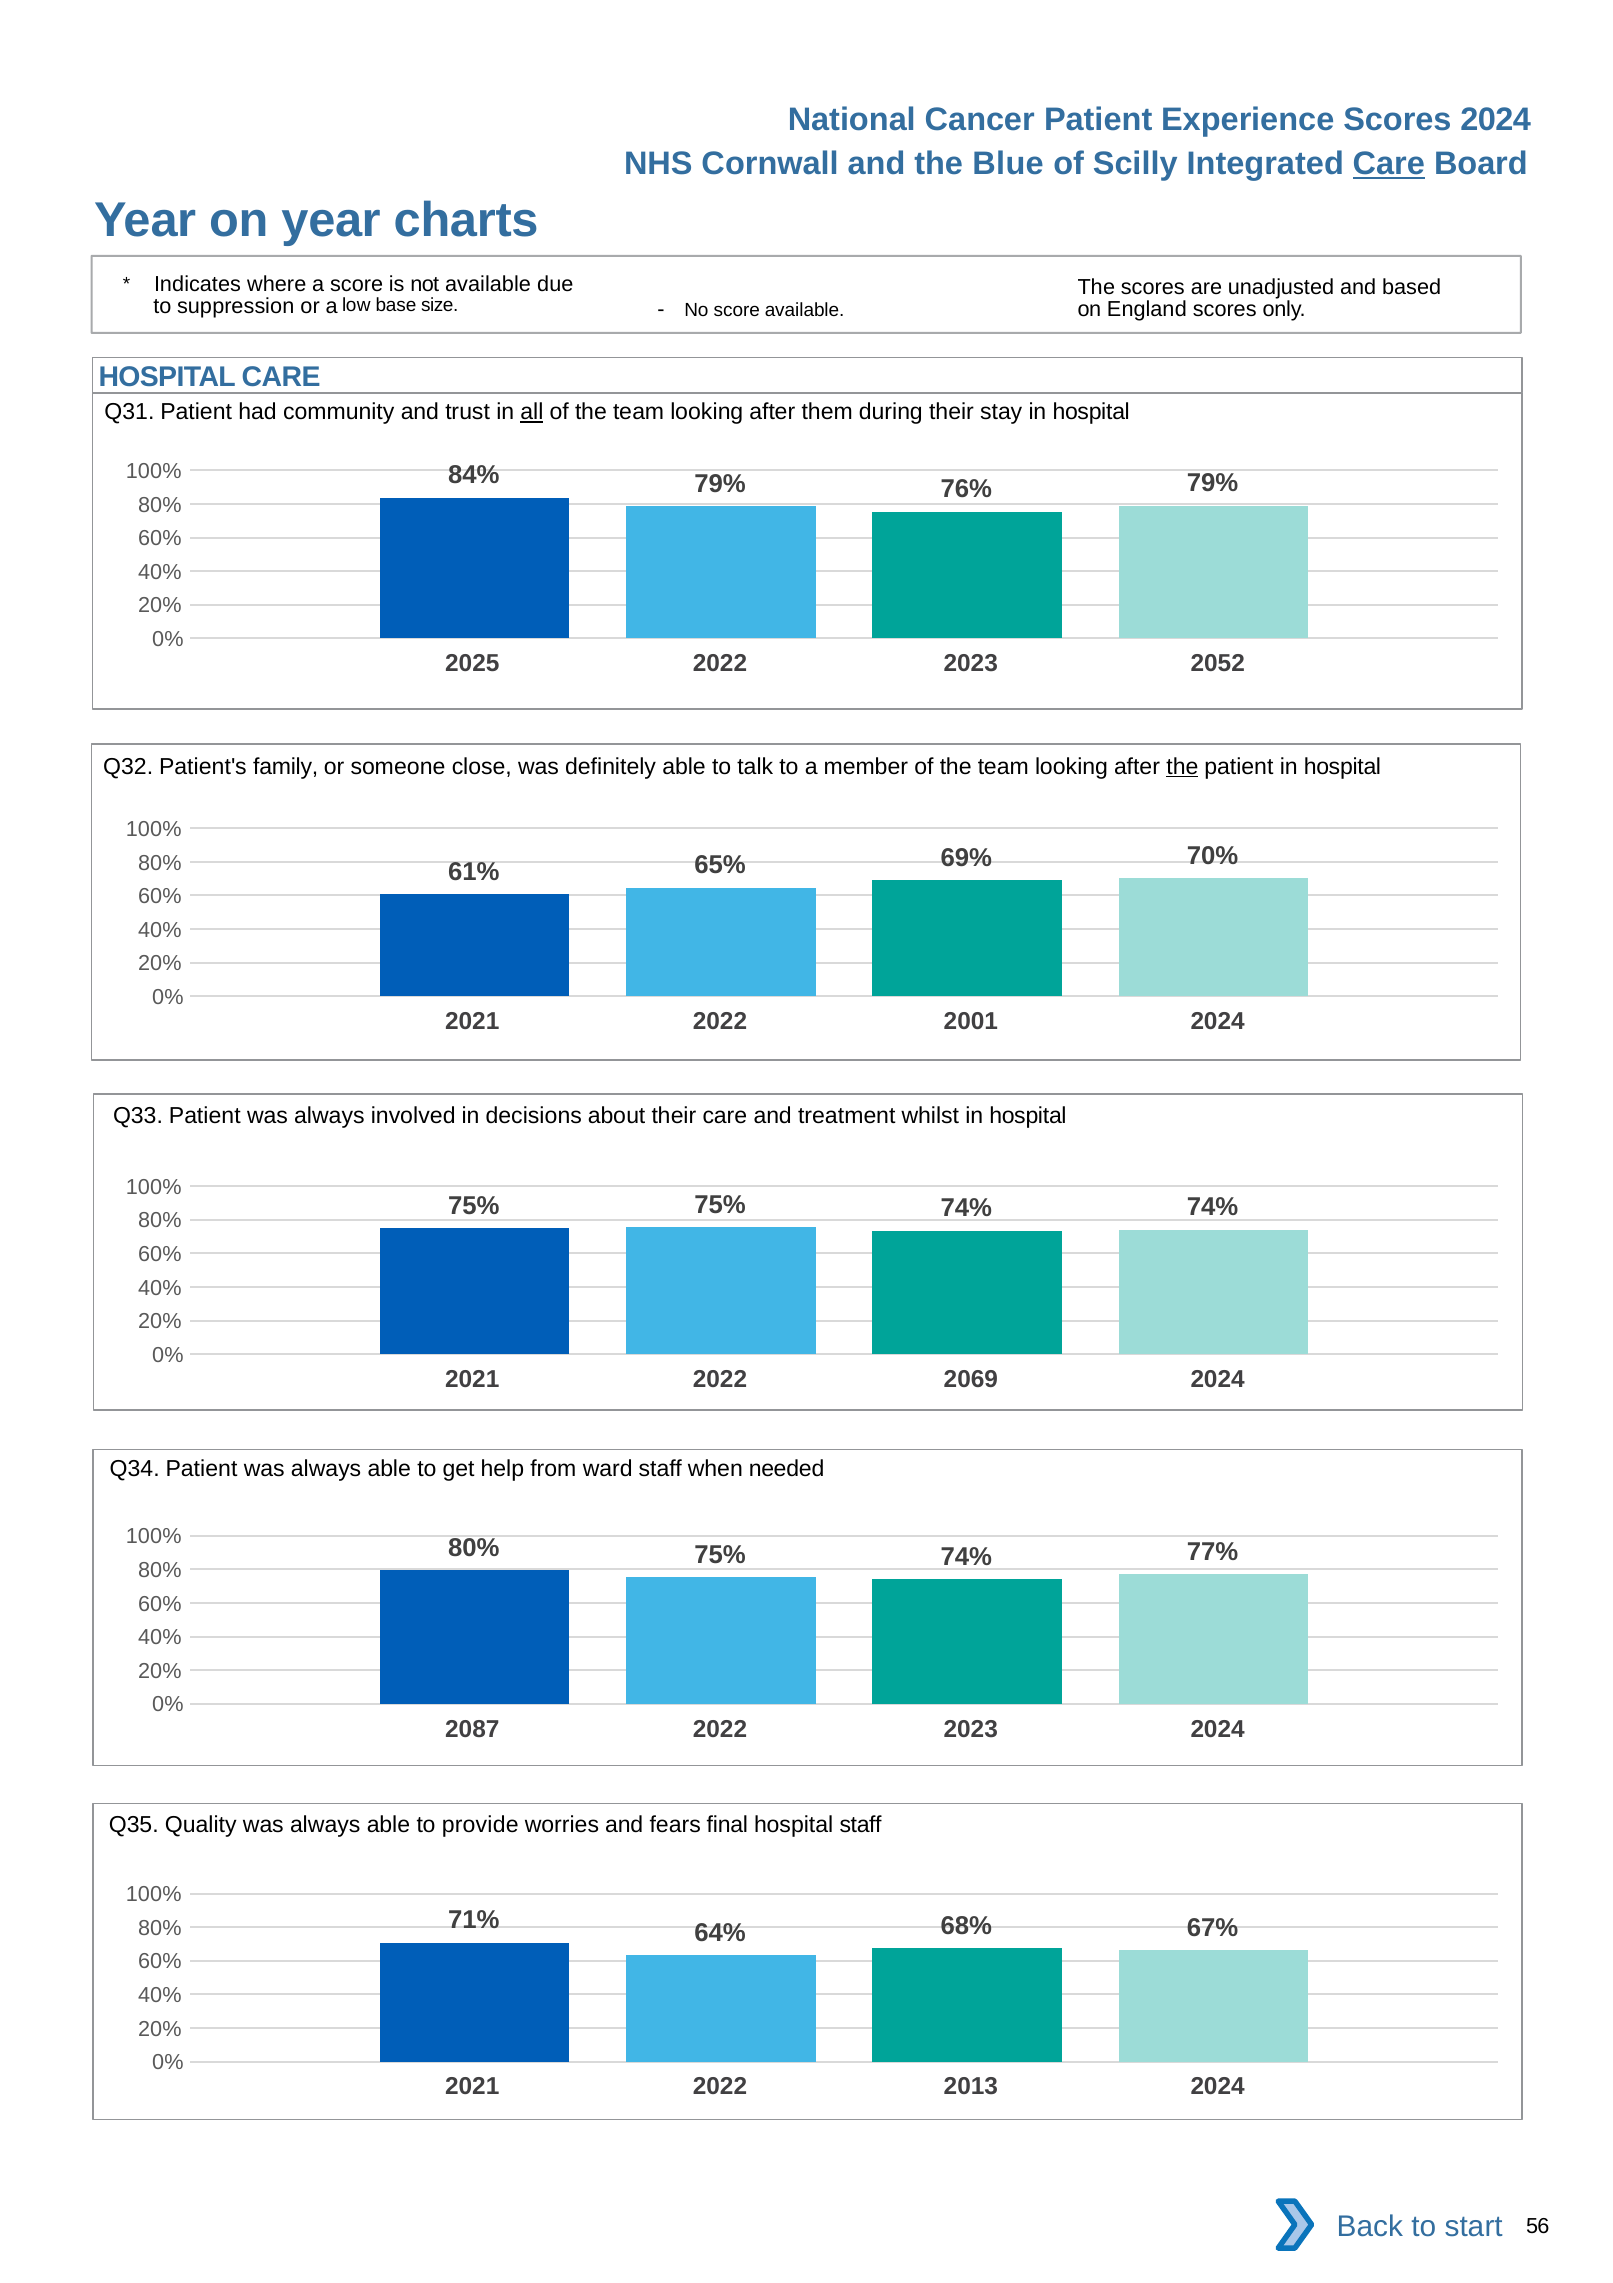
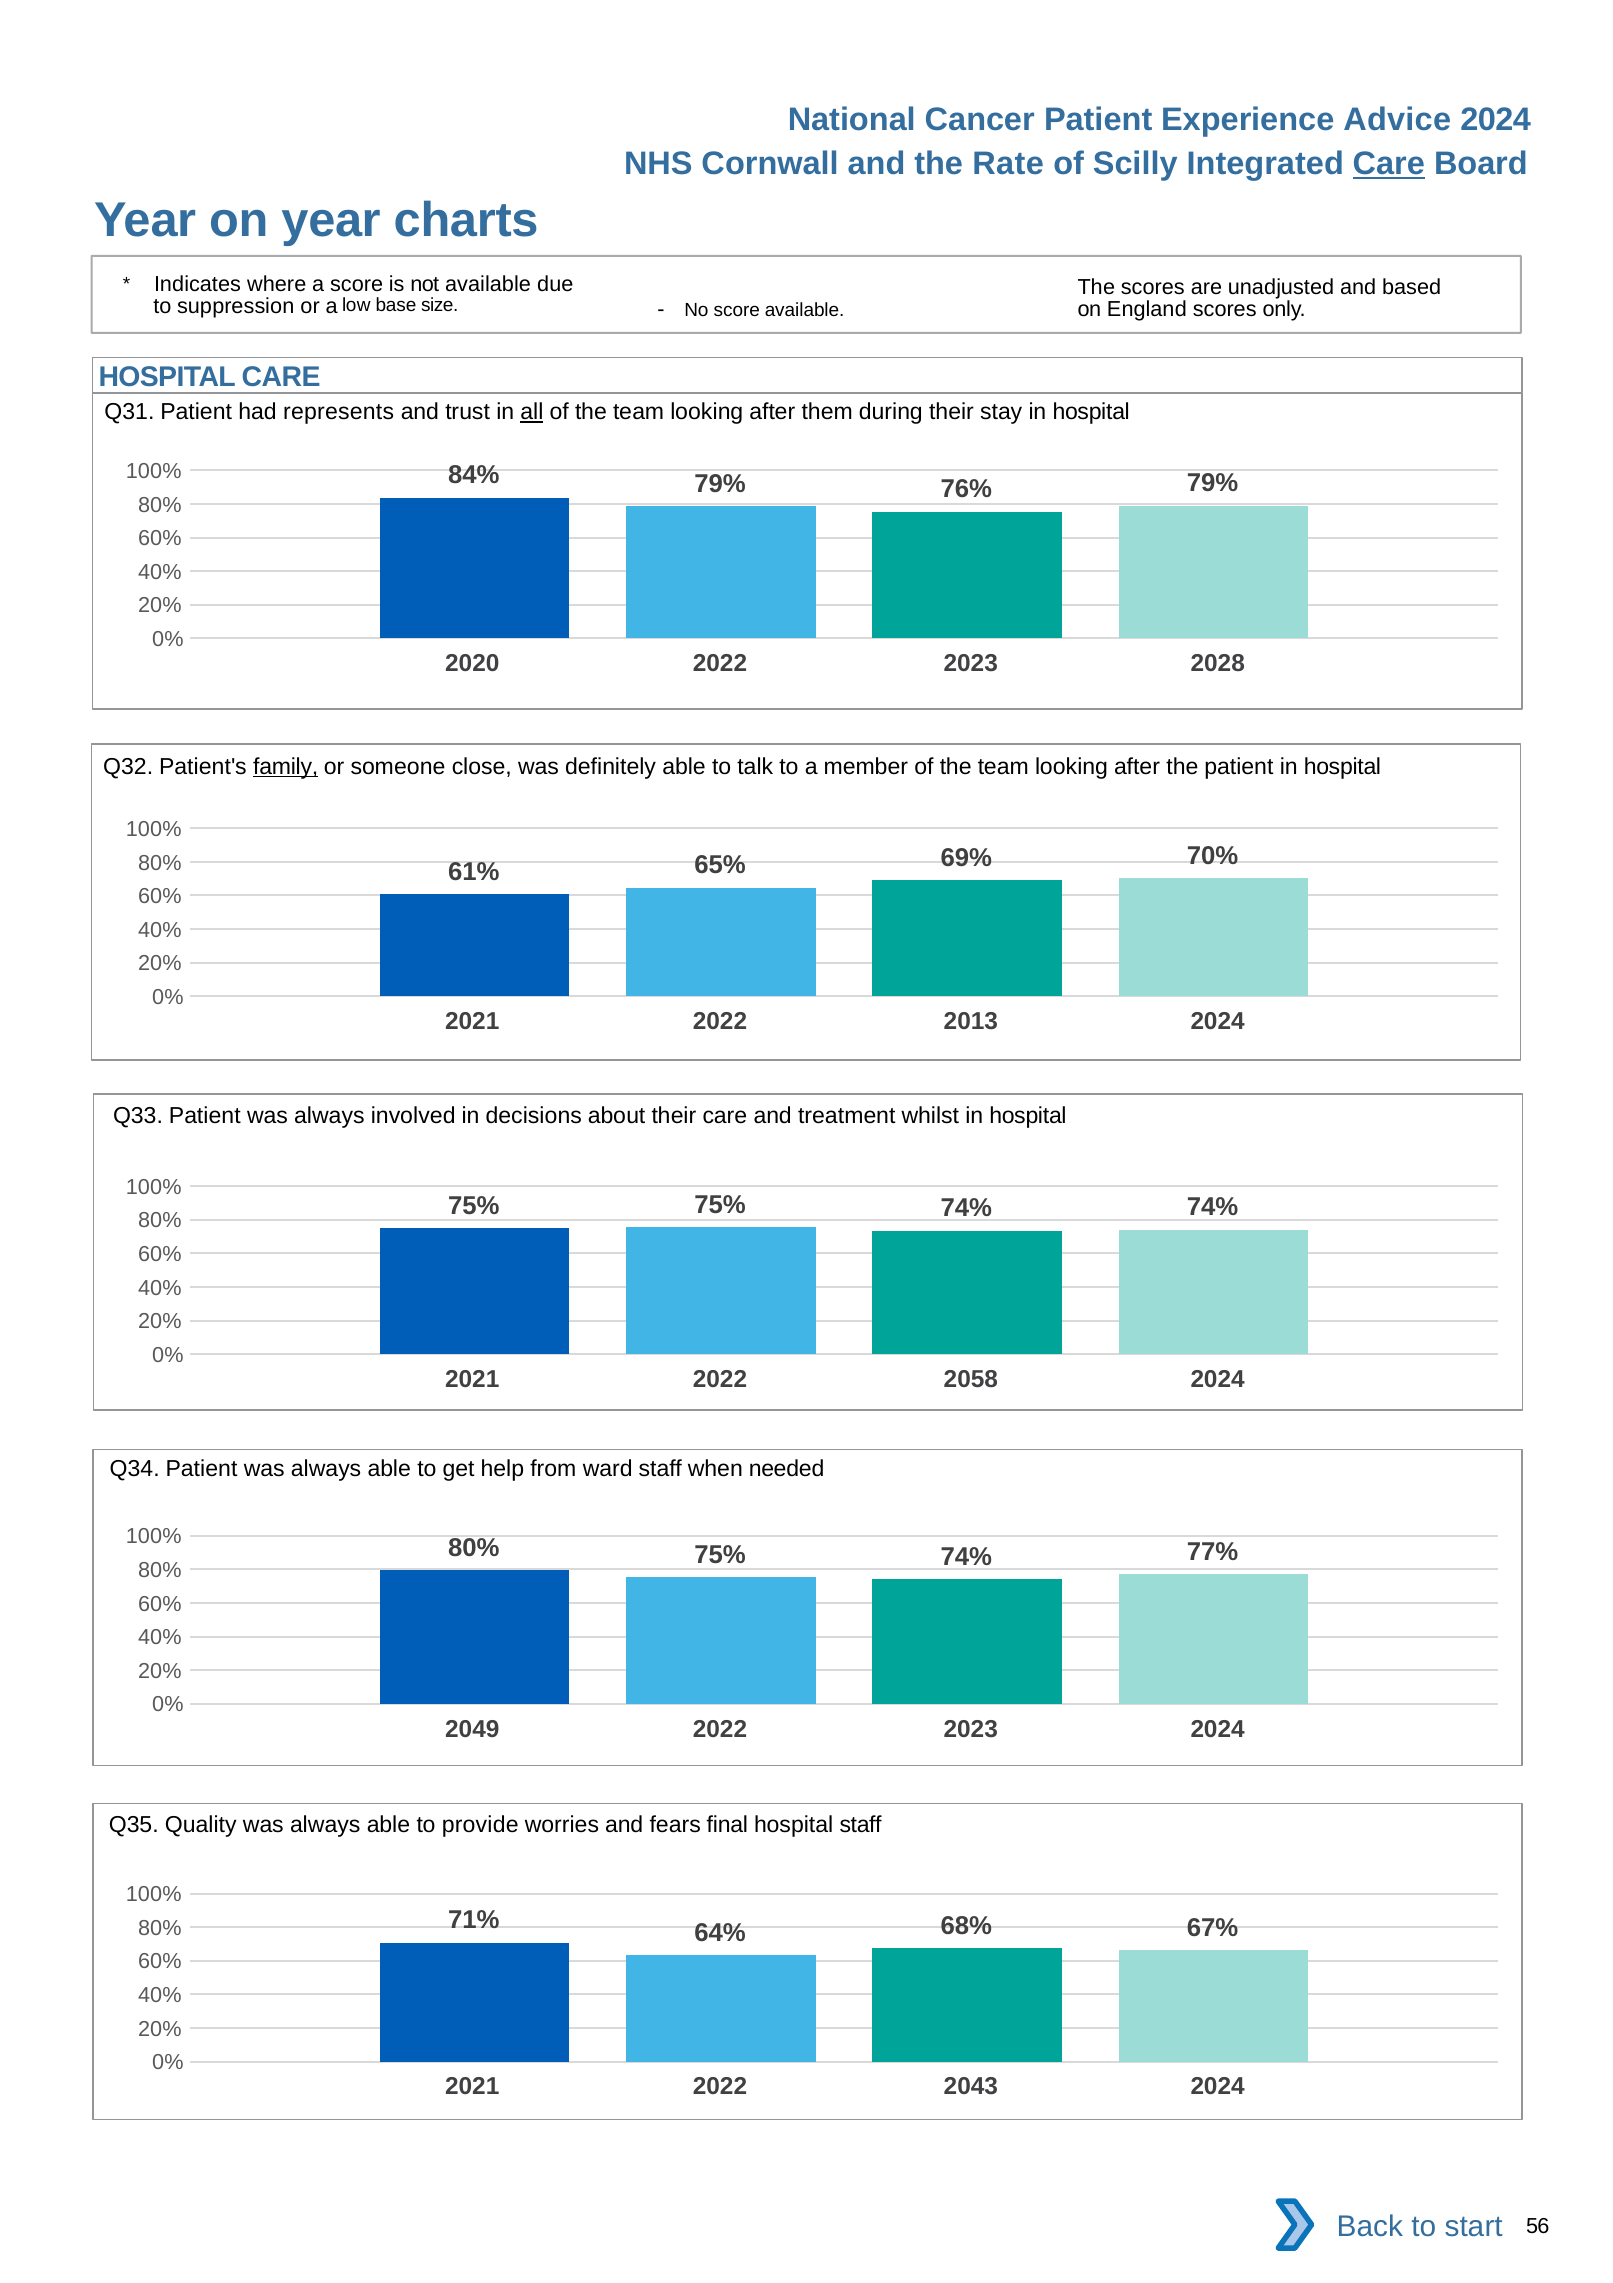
Experience Scores: Scores -> Advice (1397, 120)
Blue: Blue -> Rate (1008, 164)
community: community -> represents (339, 412)
2025: 2025 -> 2020 (472, 663)
2052: 2052 -> 2028 (1218, 663)
family underline: none -> present (286, 767)
the underline: present -> none (1182, 767)
2001: 2001 -> 2013 (971, 1021)
2069: 2069 -> 2058 (971, 1379)
2087: 2087 -> 2049 (472, 1729)
2013: 2013 -> 2043 (971, 2086)
